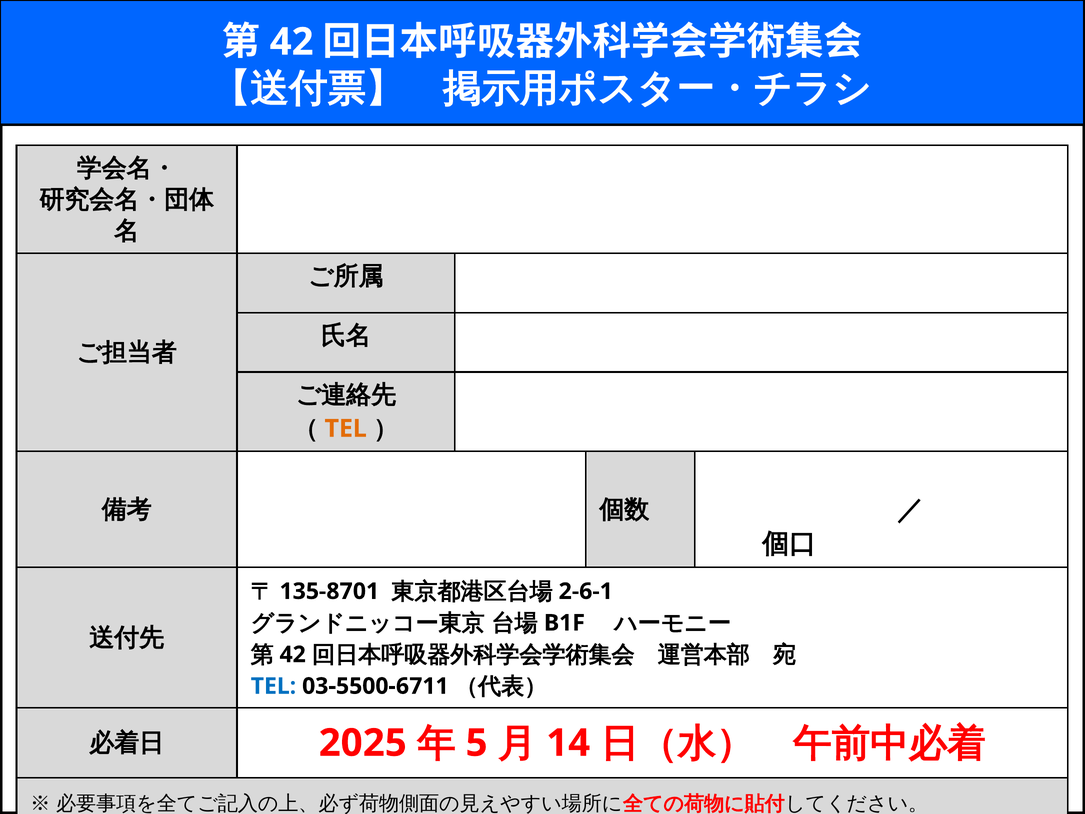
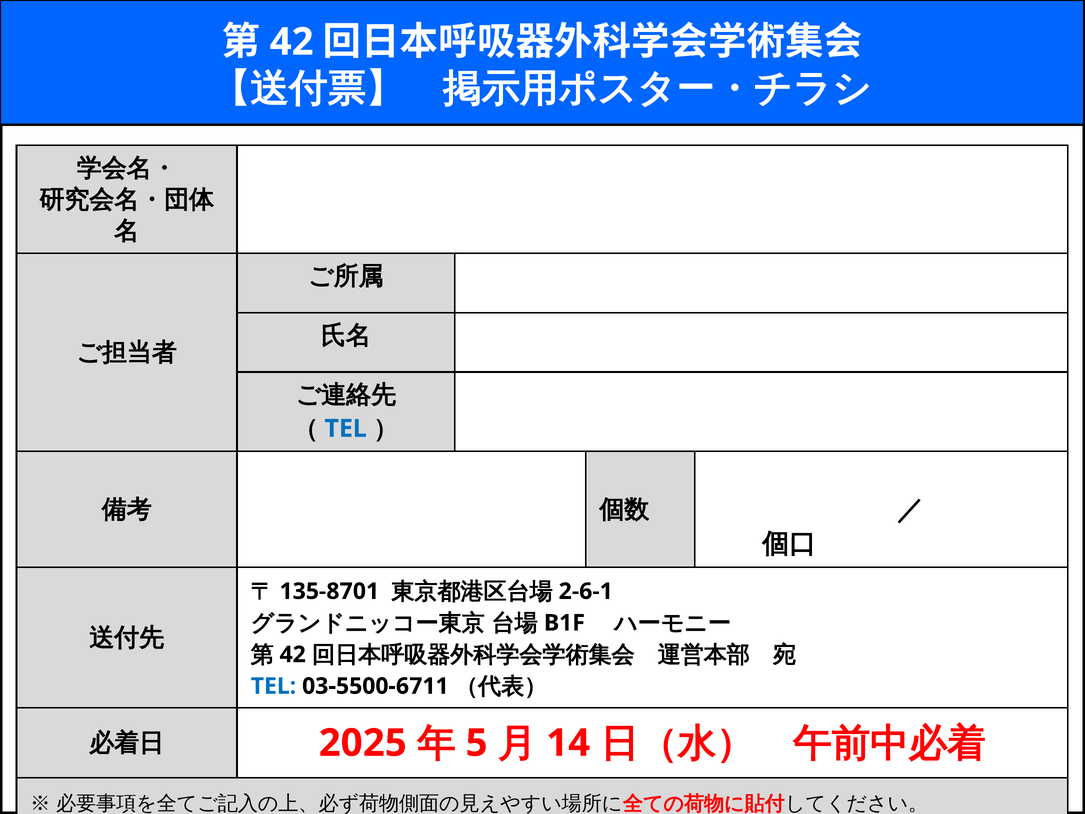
TEL colour: orange -> blue (346, 428)
